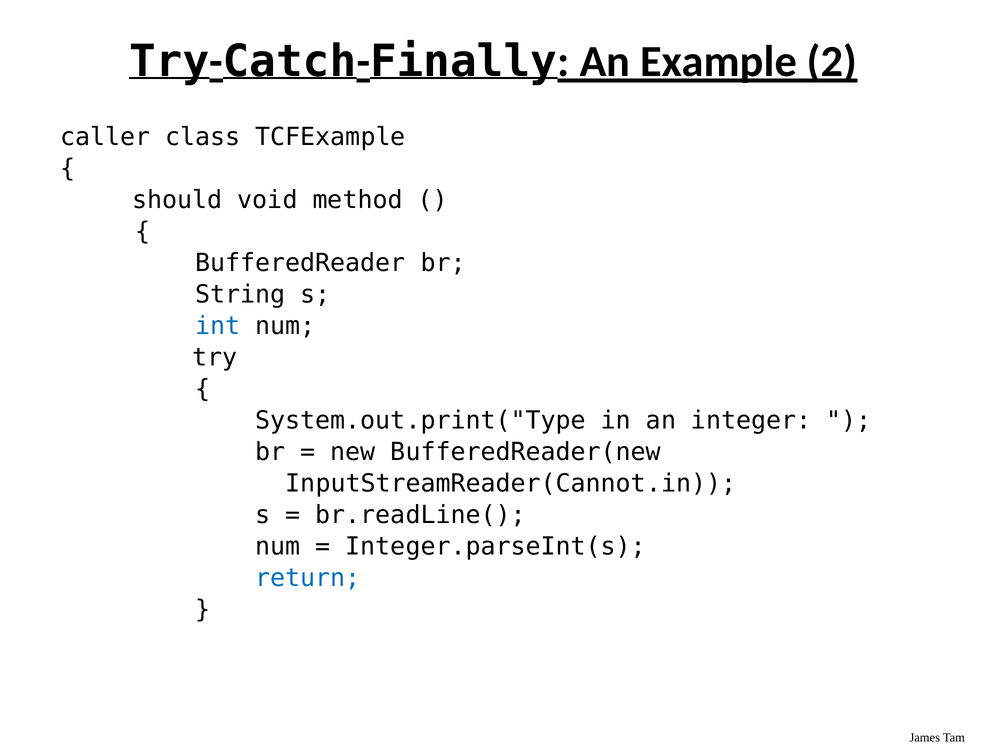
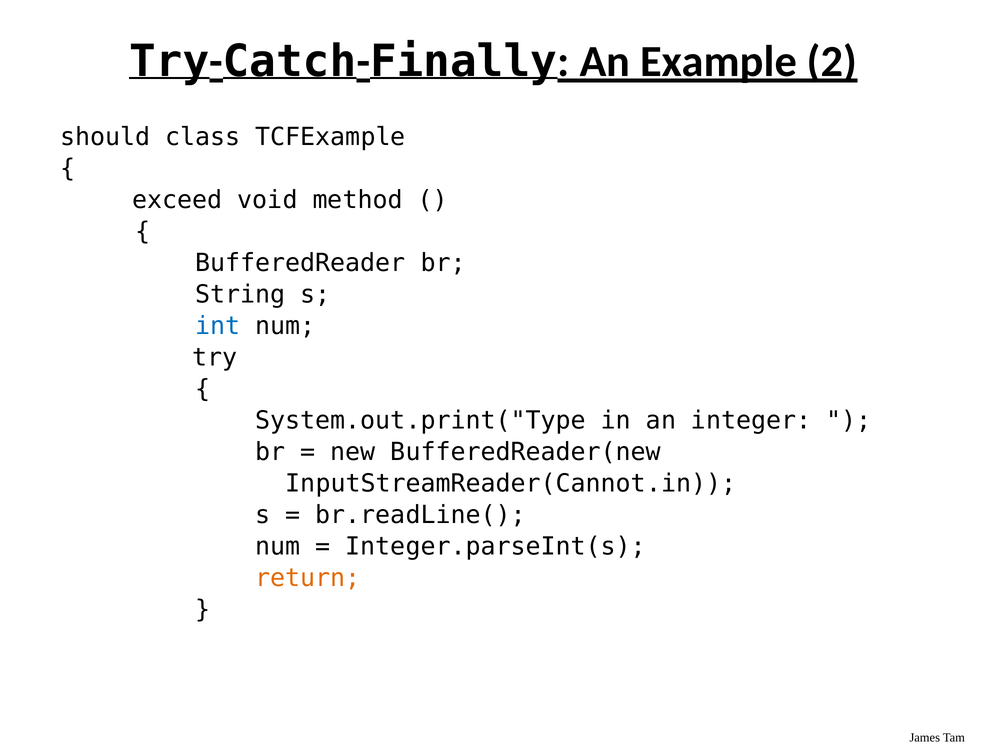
caller: caller -> should (105, 137)
should: should -> exceed (177, 200)
return colour: blue -> orange (308, 578)
